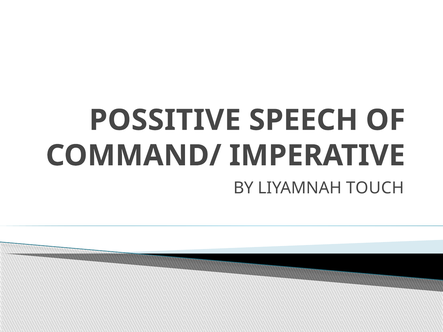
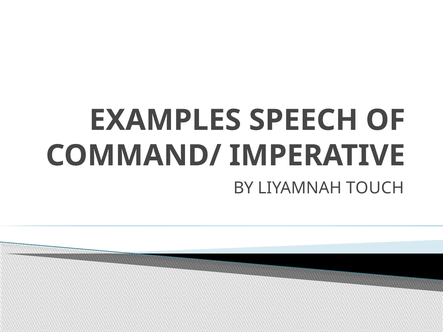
POSSITIVE: POSSITIVE -> EXAMPLES (165, 120)
